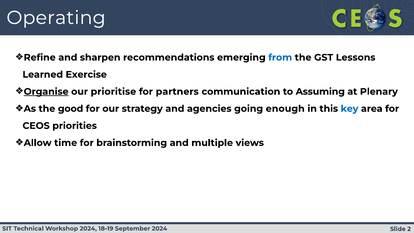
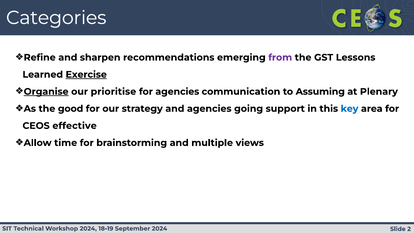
Operating: Operating -> Categories (56, 18)
from colour: blue -> purple (280, 57)
Exercise underline: none -> present (86, 74)
for partners: partners -> agencies (177, 92)
enough: enough -> support (285, 109)
priorities: priorities -> effective (75, 126)
